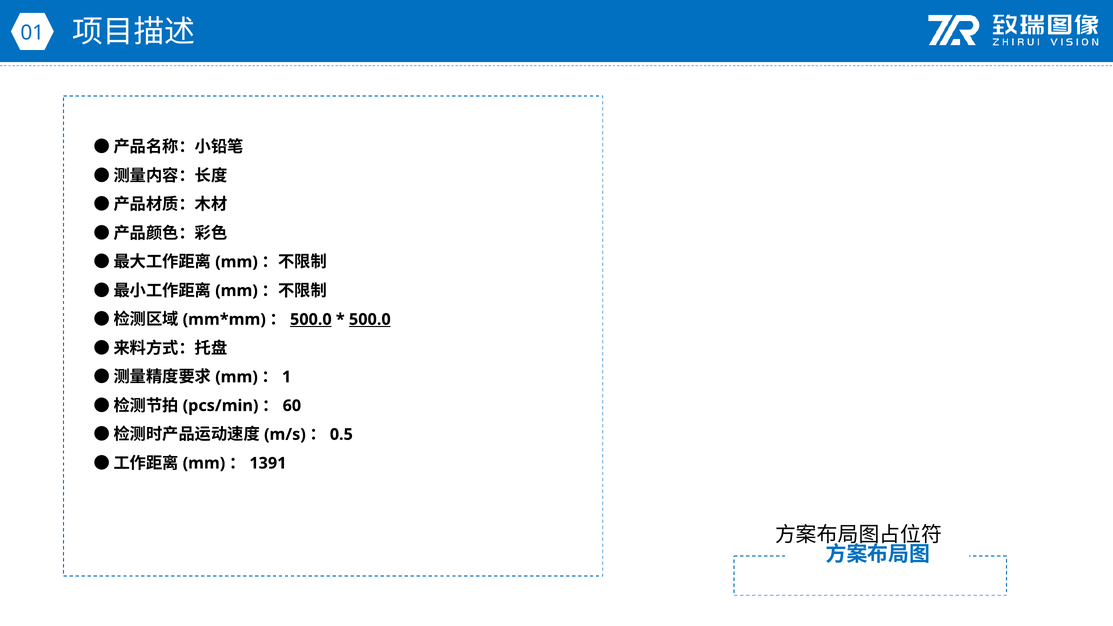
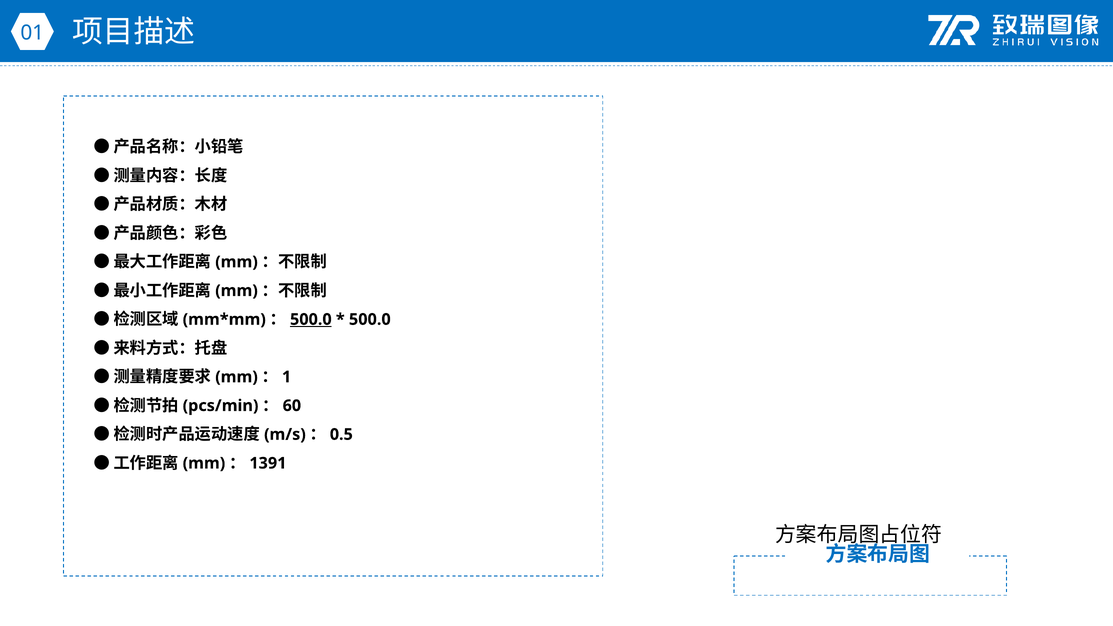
500.0 underline: present -> none (370, 319)
